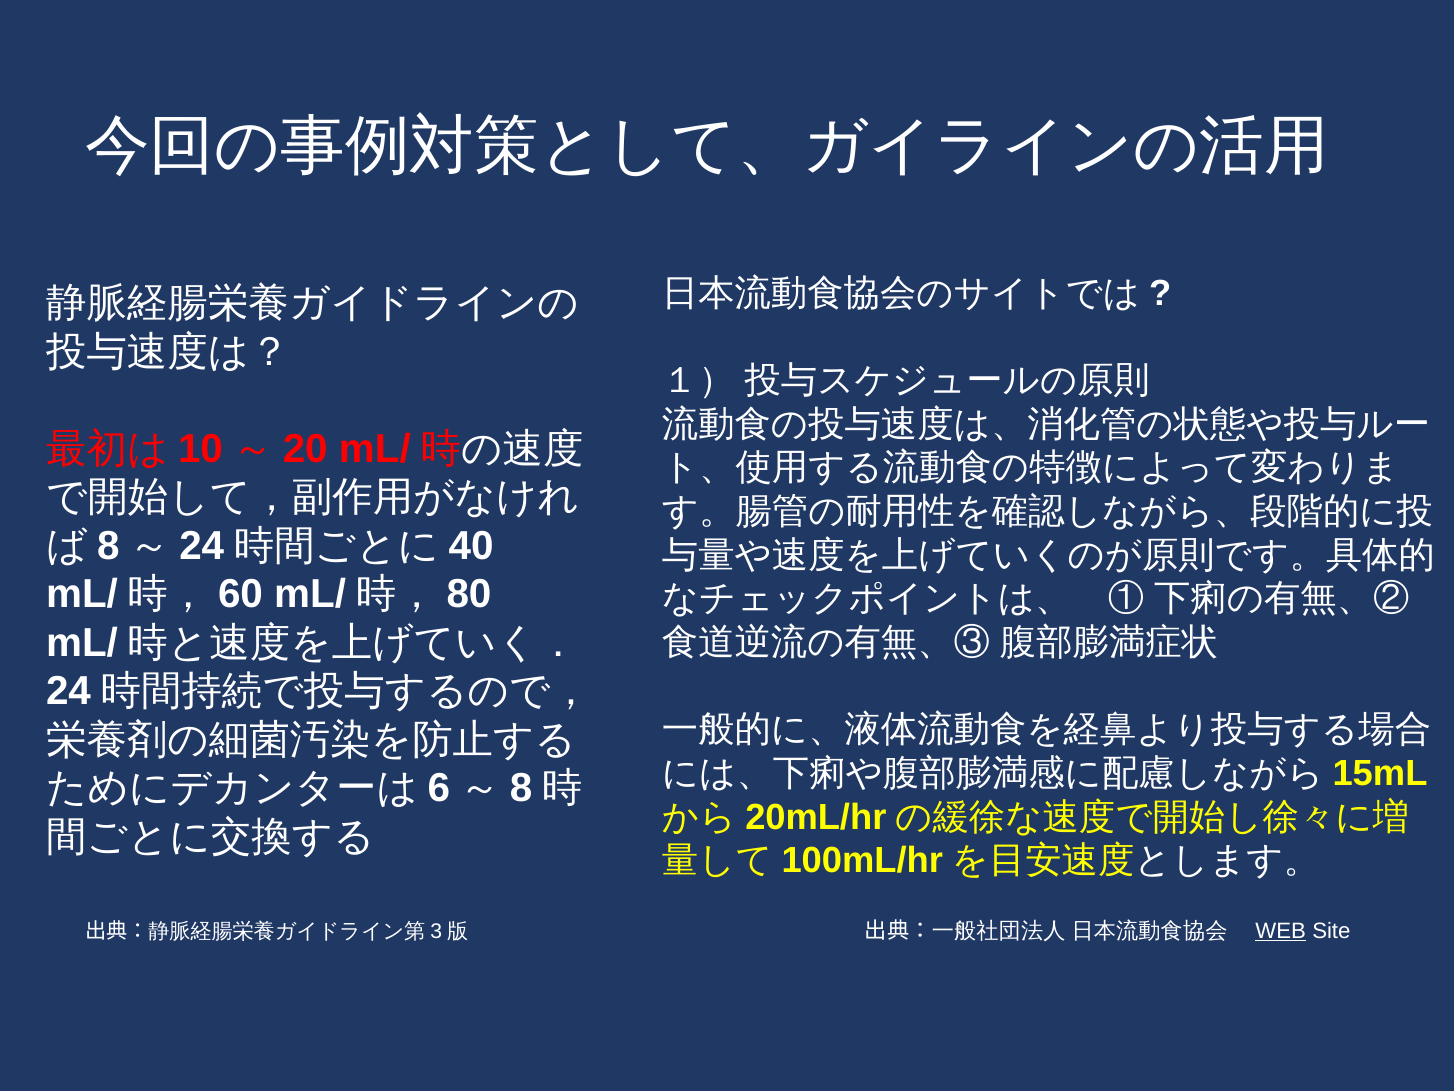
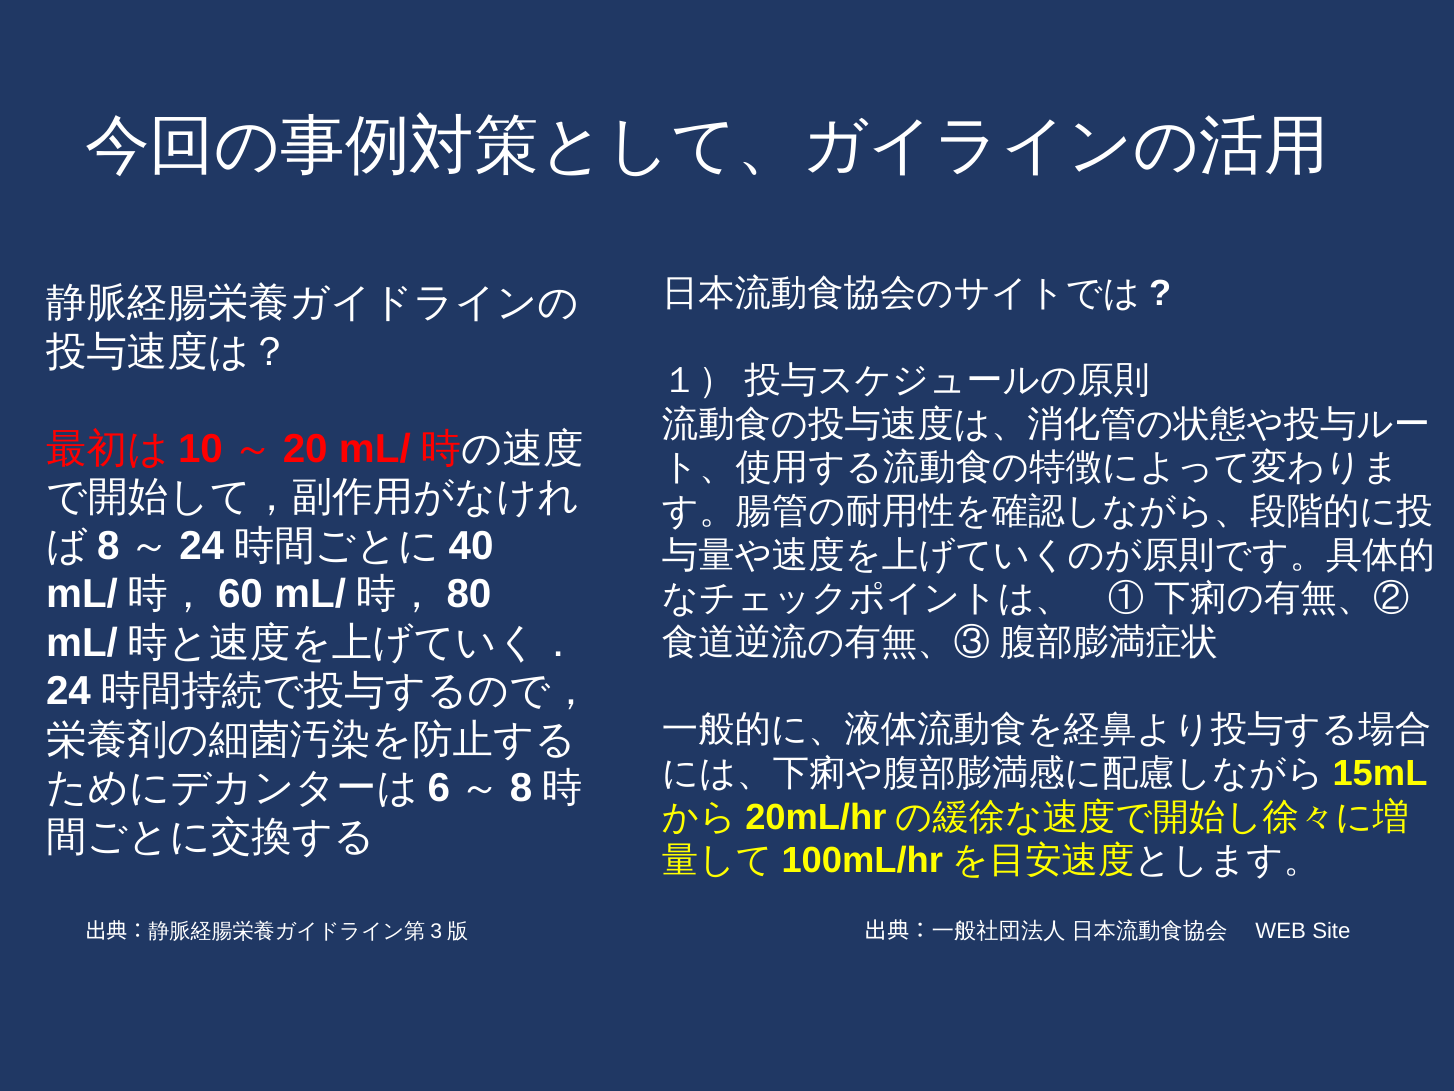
WEB underline: present -> none (1281, 930)
